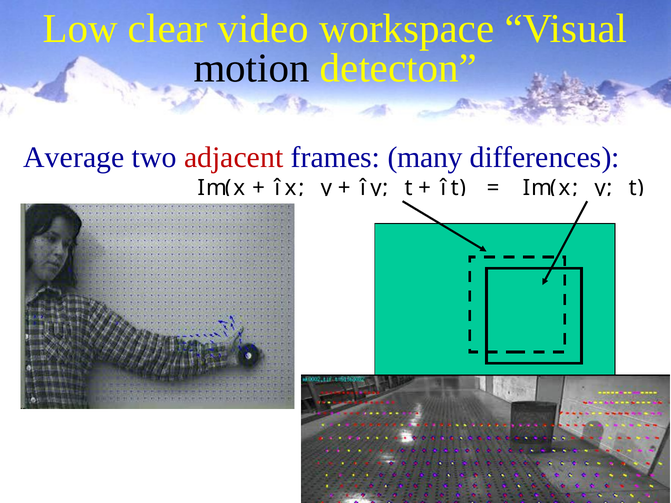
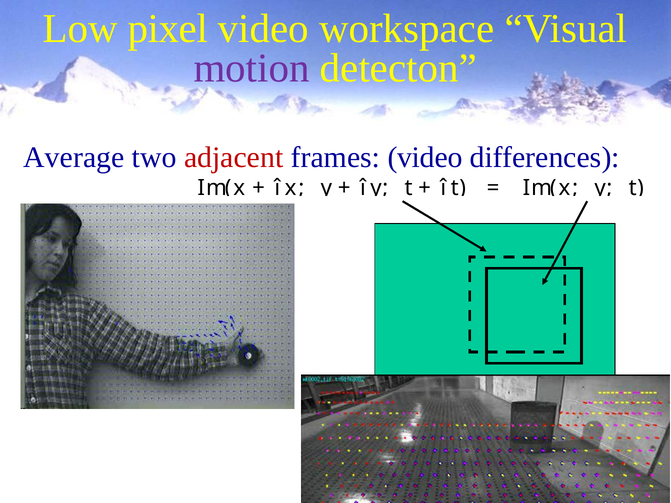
clear: clear -> pixel (168, 29)
motion colour: black -> purple (252, 68)
frames many: many -> video (425, 158)
